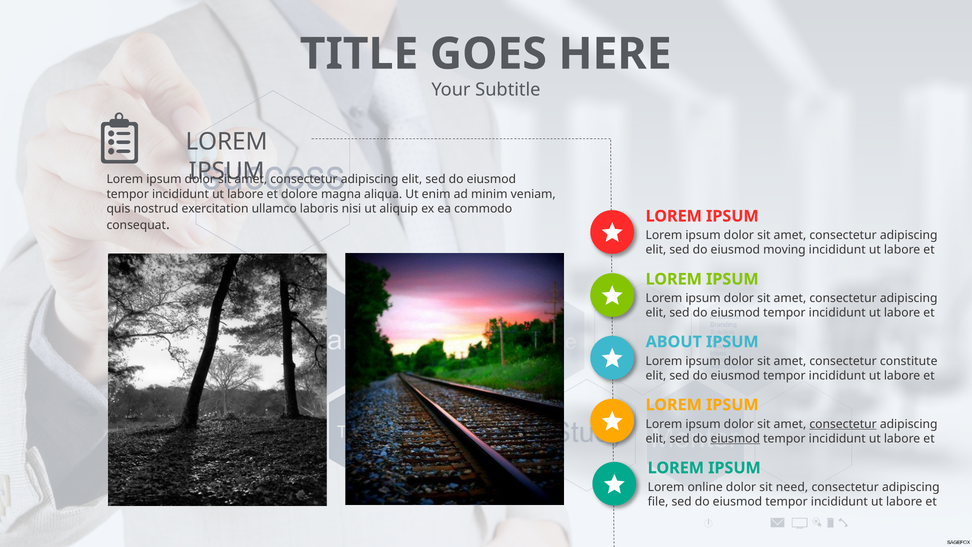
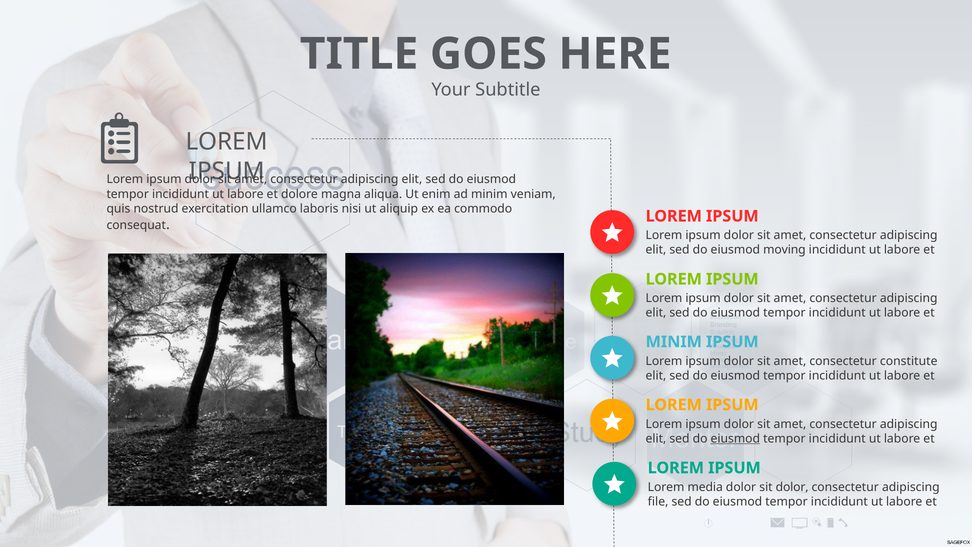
ABOUT: ABOUT -> MINIM (674, 342)
consectetur underline: present -> none (843, 424)
online: online -> media (705, 487)
sit need: need -> dolor (792, 487)
